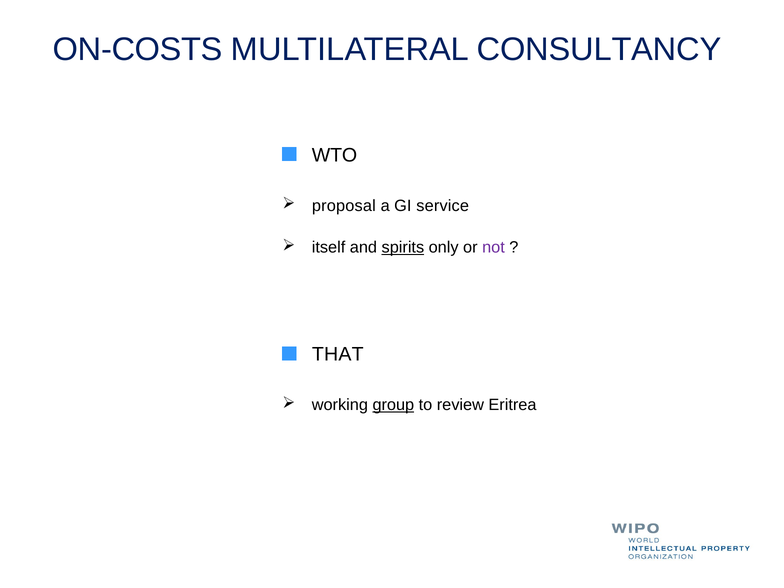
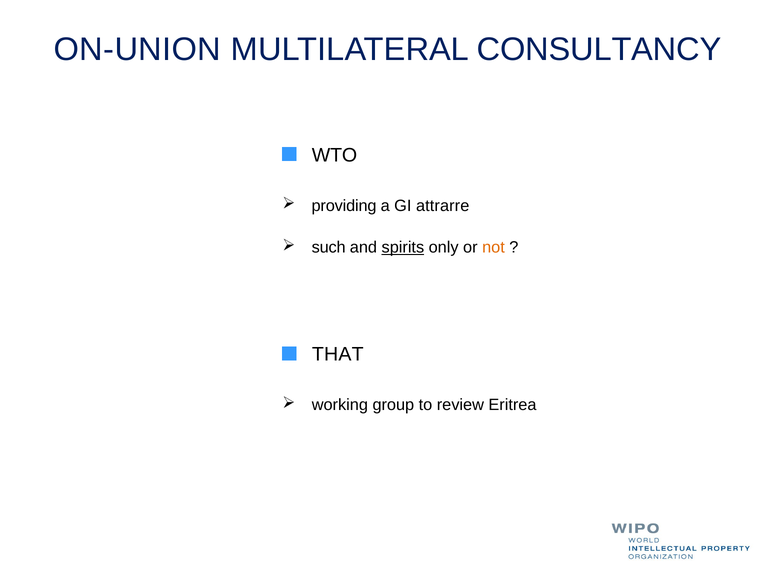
ON-COSTS: ON-COSTS -> ON-UNION (137, 49)
proposal: proposal -> providing (344, 206)
service: service -> attrarre (443, 206)
itself: itself -> such (329, 248)
not colour: purple -> orange (493, 248)
group underline: present -> none (393, 405)
